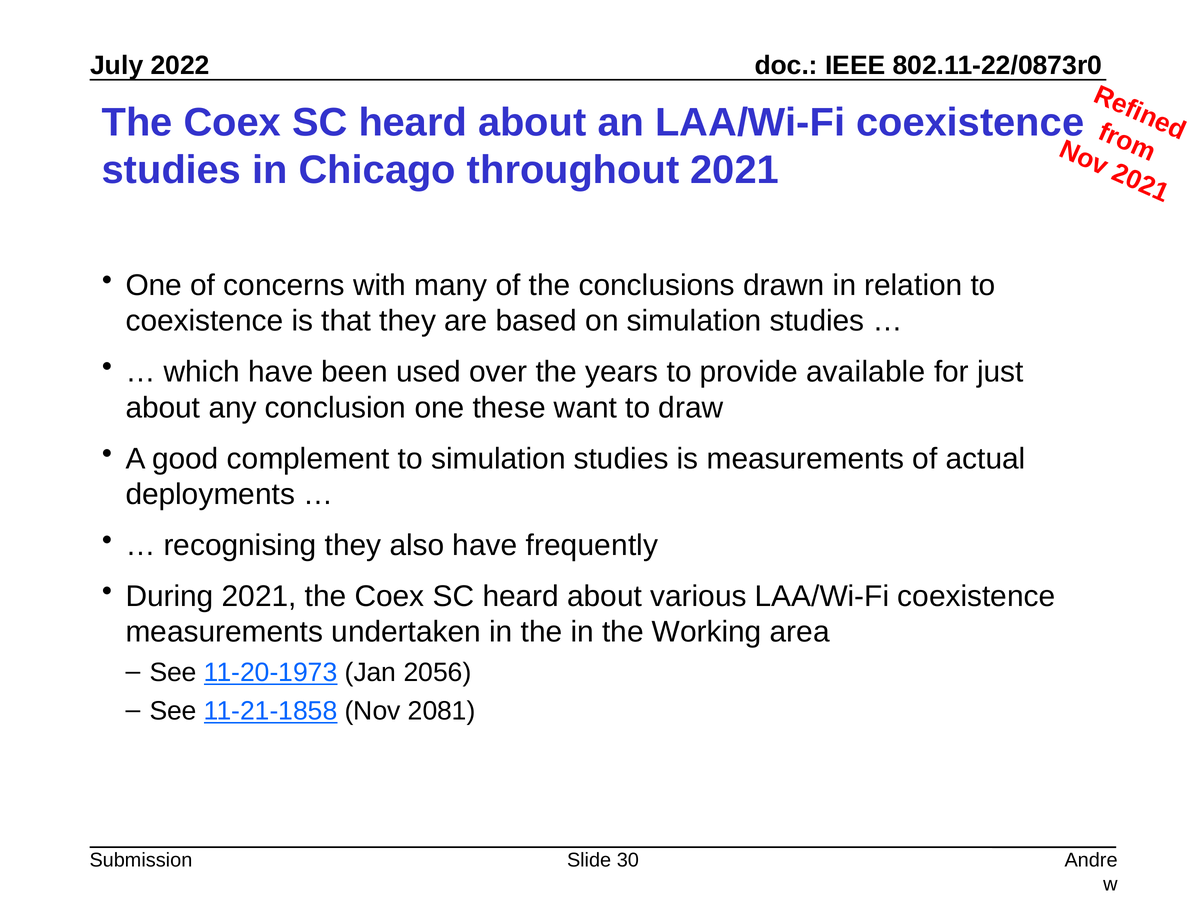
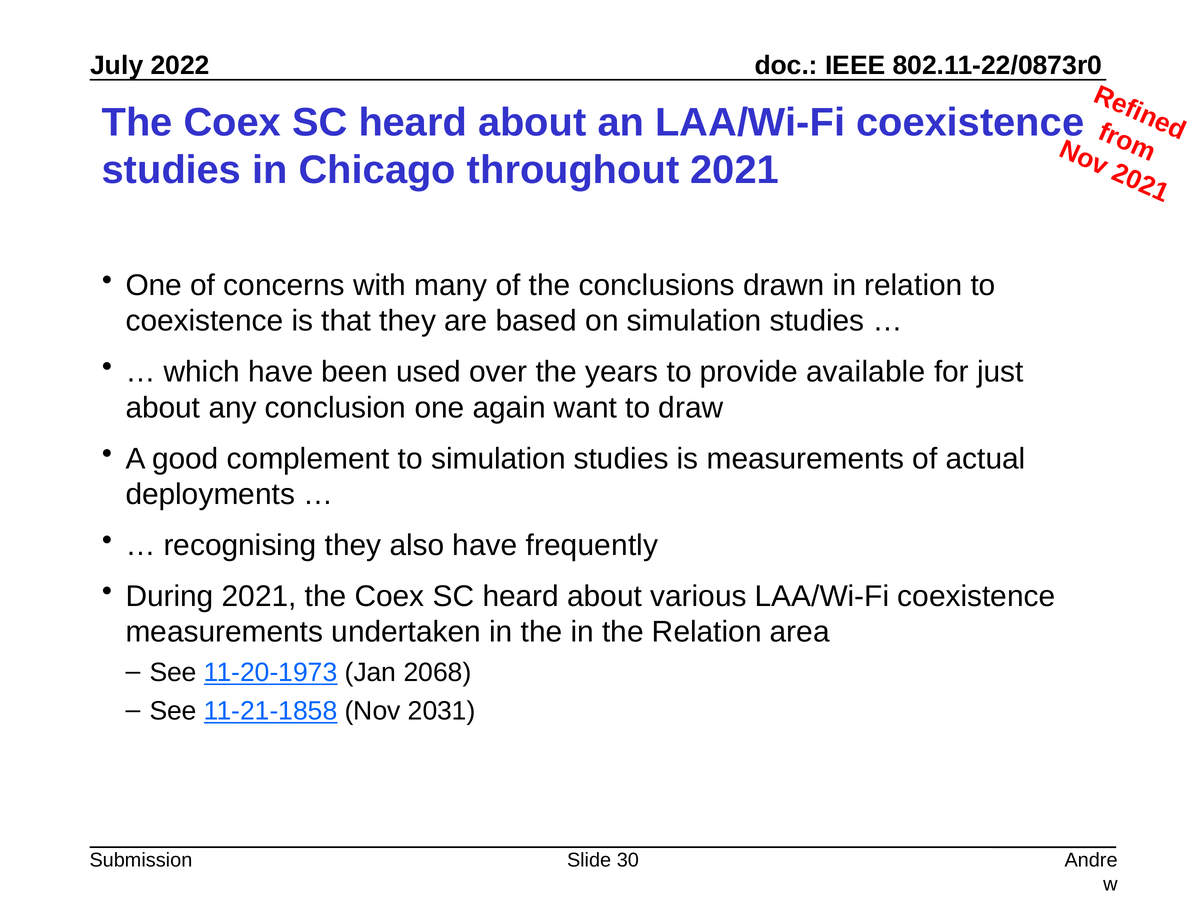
these: these -> again (509, 408)
the Working: Working -> Relation (707, 632)
2056: 2056 -> 2068 (437, 672)
2081: 2081 -> 2031 (442, 711)
